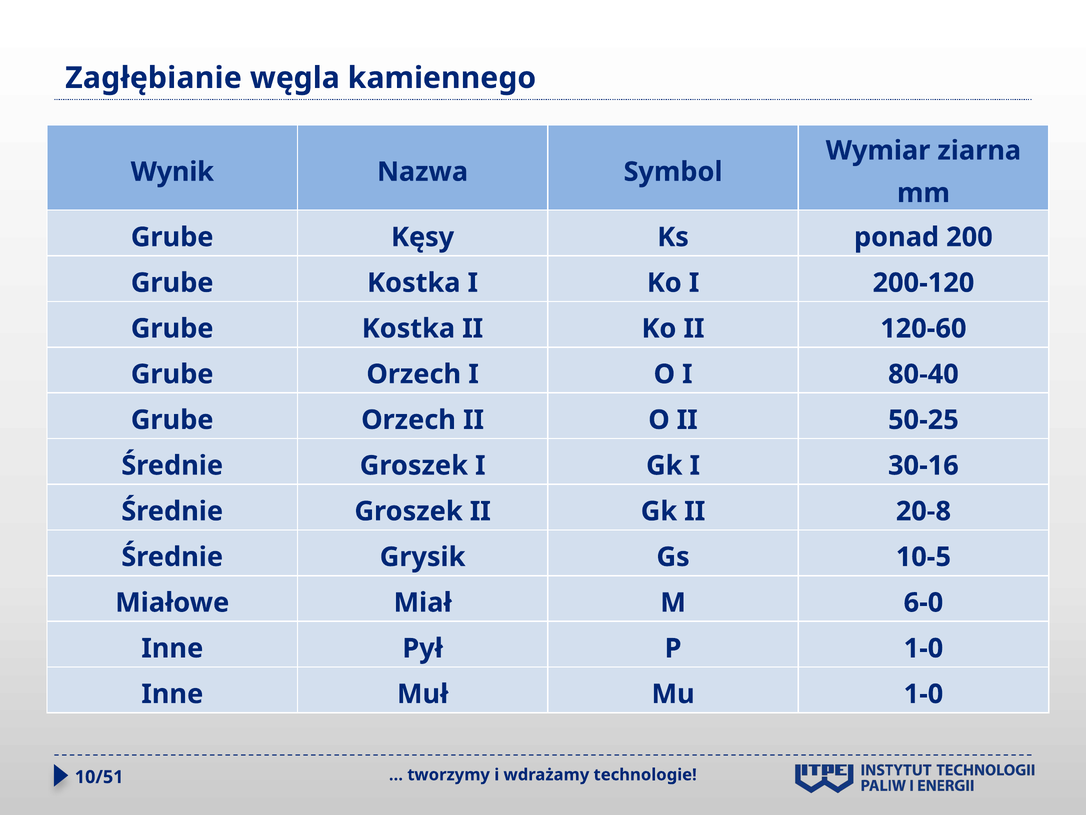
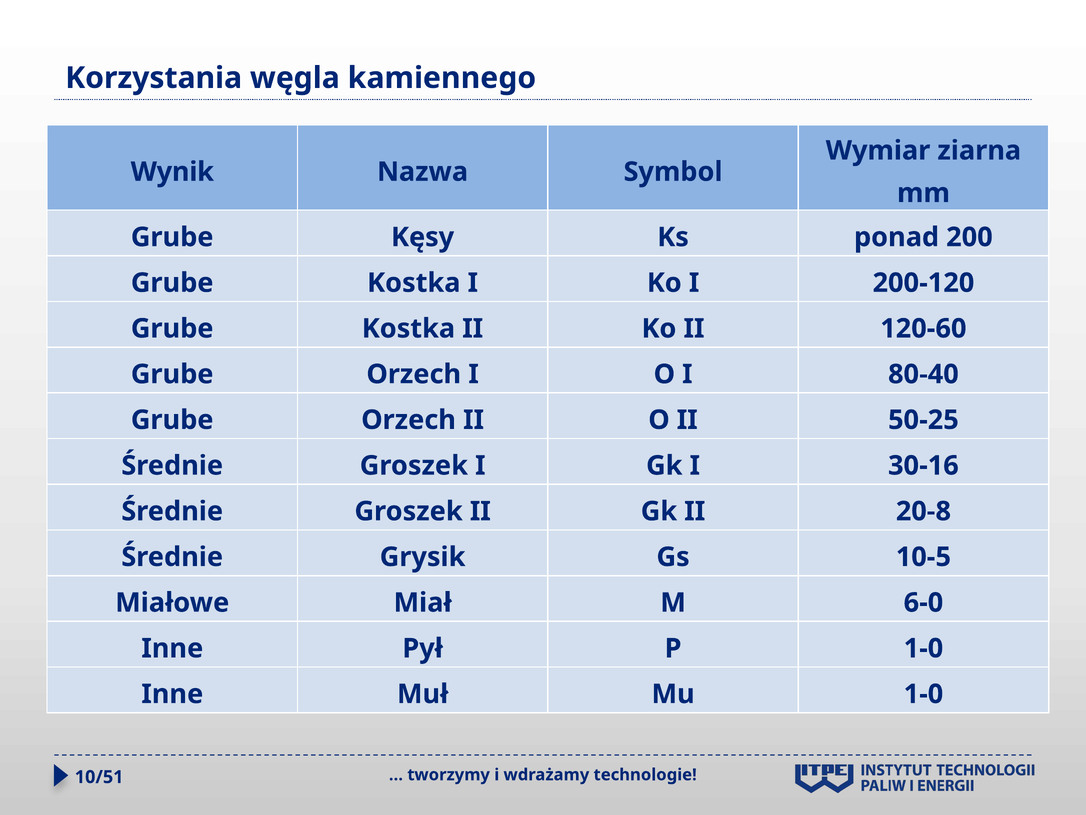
Zagłębianie: Zagłębianie -> Korzystania (154, 78)
